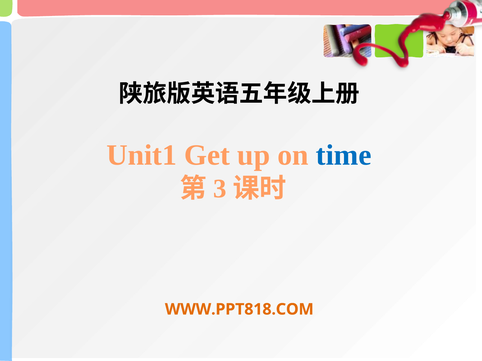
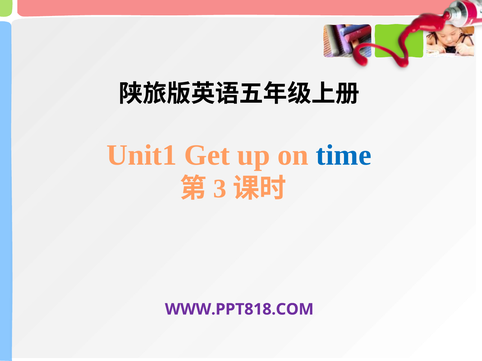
WWW.PPT818.COM colour: orange -> purple (239, 310)
